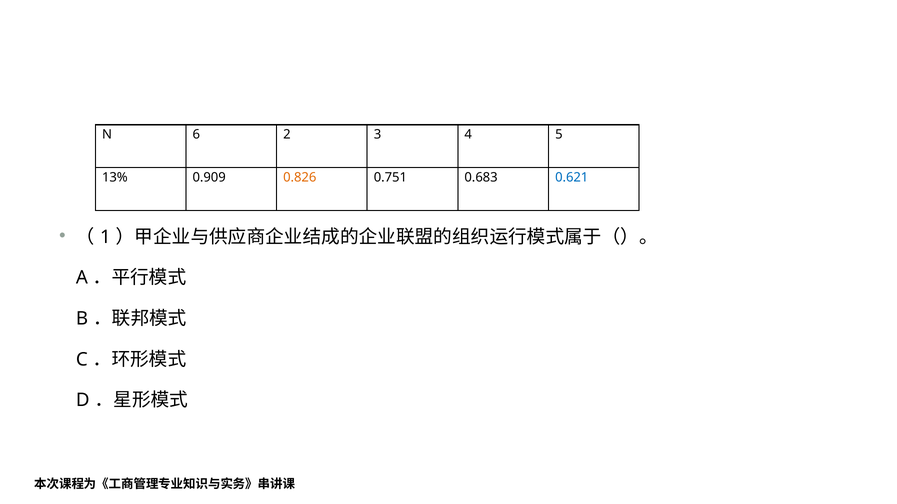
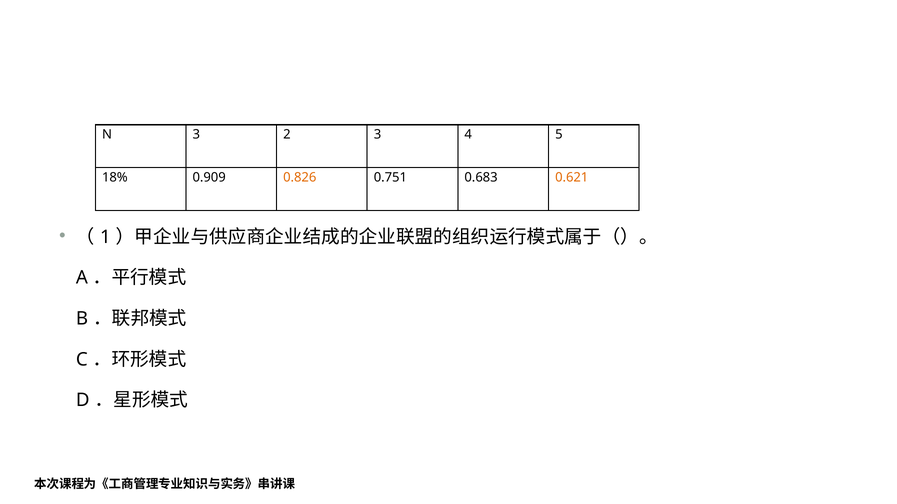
N 6: 6 -> 3 (196, 134)
13%: 13% -> 18% (115, 177)
0.621 colour: blue -> orange (572, 177)
